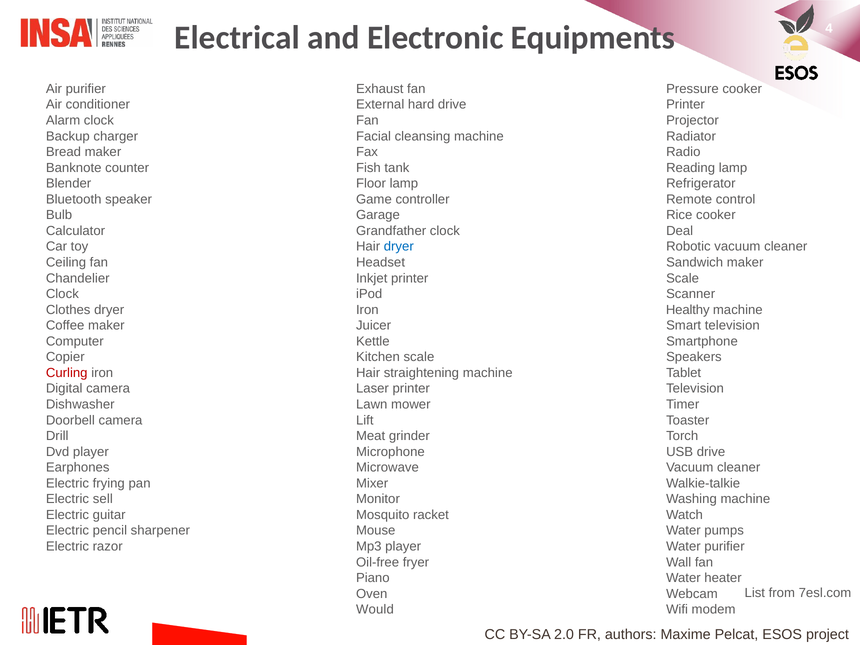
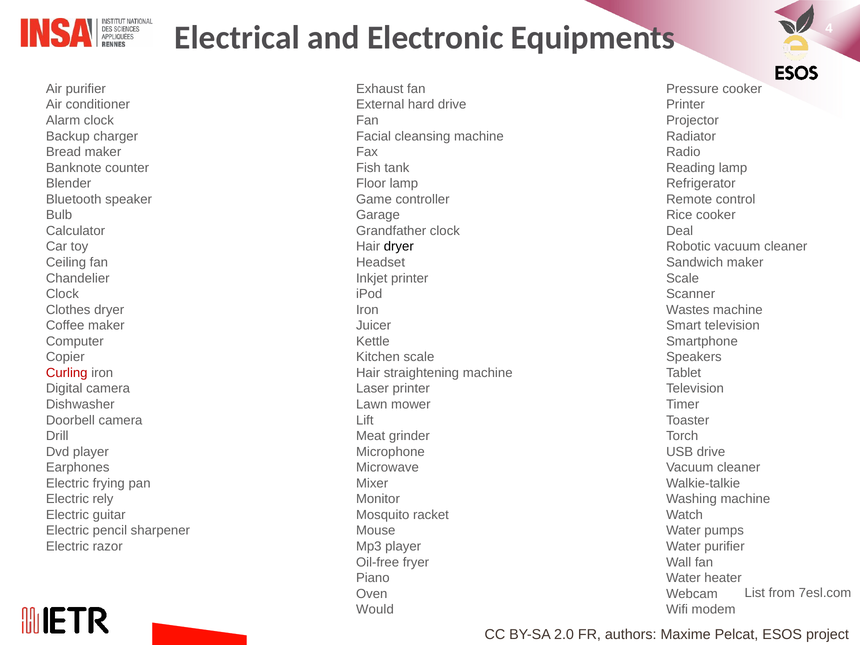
dryer colour: blue -> black (399, 247)
Healthy: Healthy -> Wastes (688, 310)
sell: sell -> rely (103, 499)
